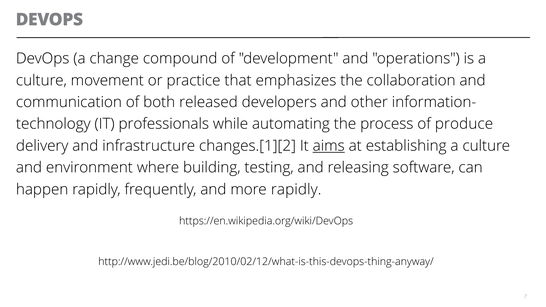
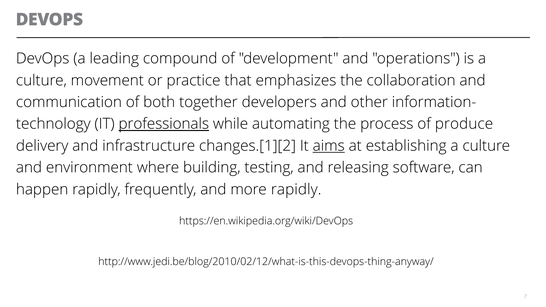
change: change -> leading (114, 59)
released: released -> together (208, 102)
professionals underline: none -> present (164, 124)
